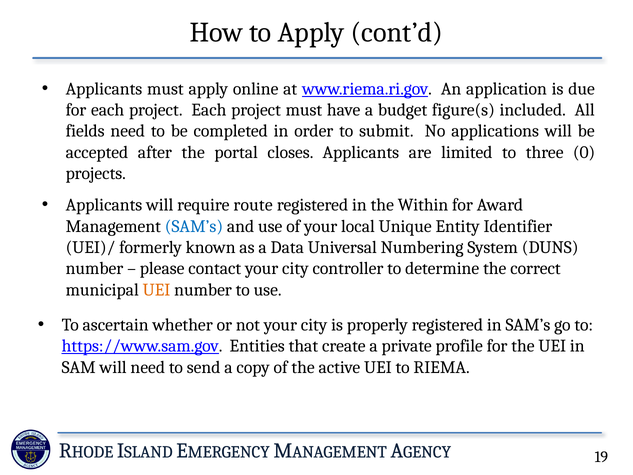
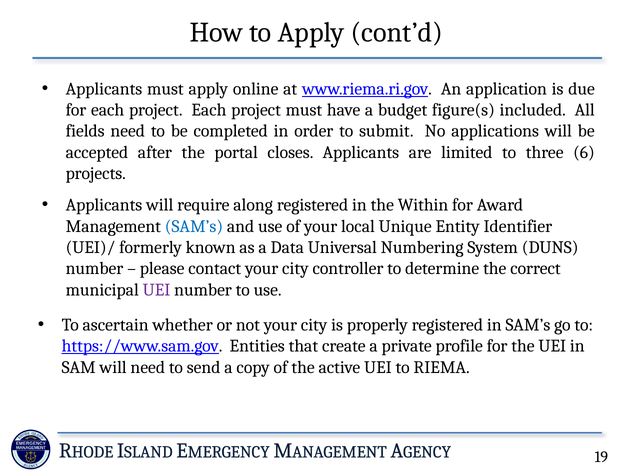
0: 0 -> 6 (584, 152)
route: route -> along (253, 205)
UEI colour: orange -> purple (156, 290)
